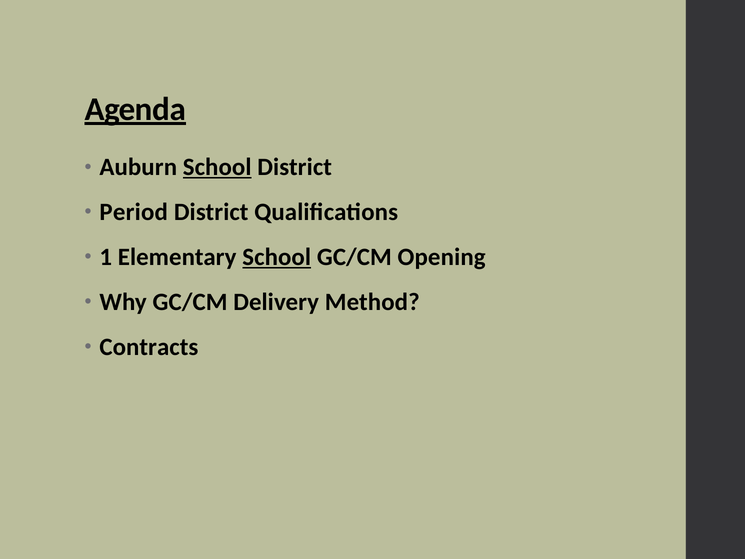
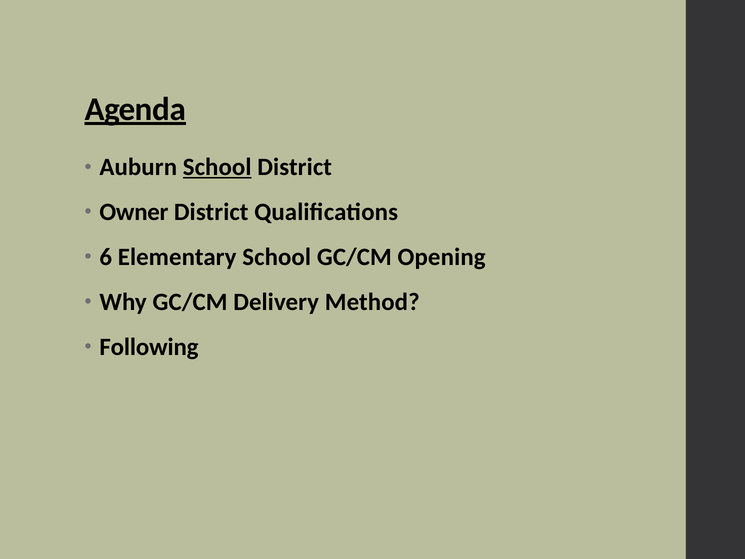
Period: Period -> Owner (134, 212)
1: 1 -> 6 (106, 257)
School underline: present -> none (277, 257)
Contracts: Contracts -> Following (149, 347)
